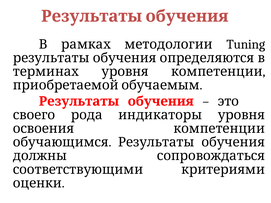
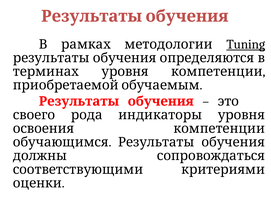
Tuning underline: none -> present (246, 44)
